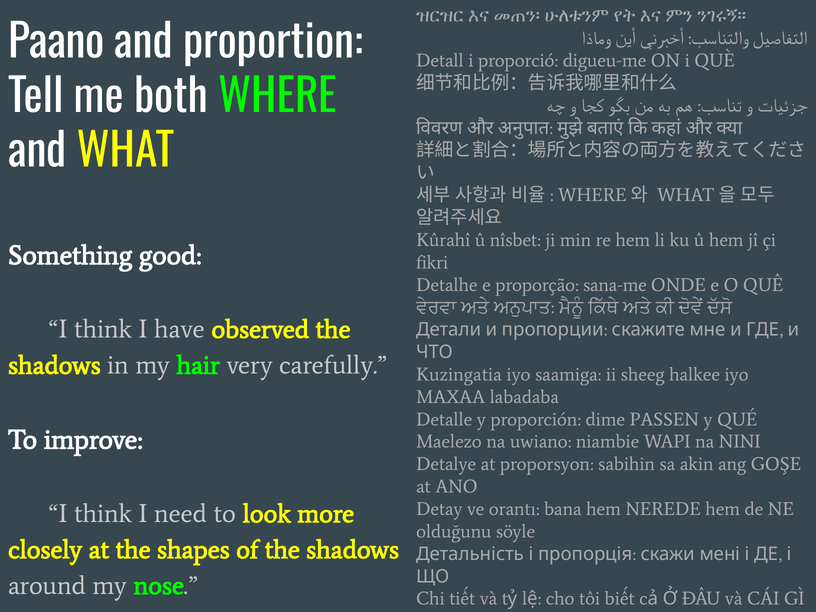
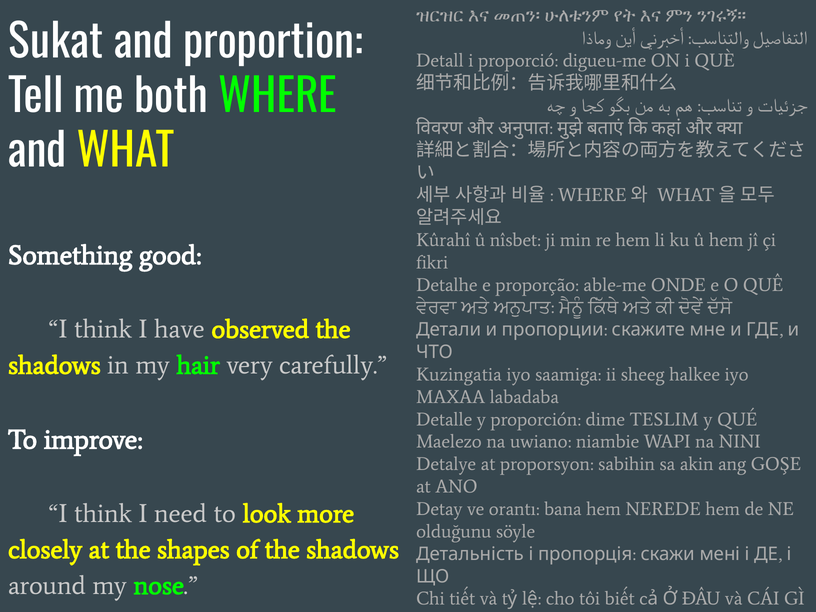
Paano: Paano -> Sukat (56, 43)
sana-me: sana-me -> able-me (615, 285)
PASSEN: PASSEN -> TESLIM (664, 419)
